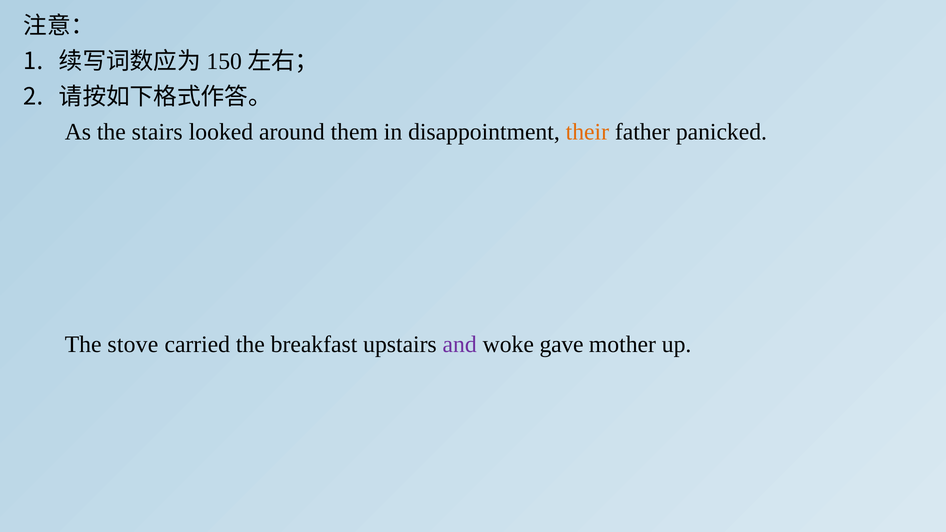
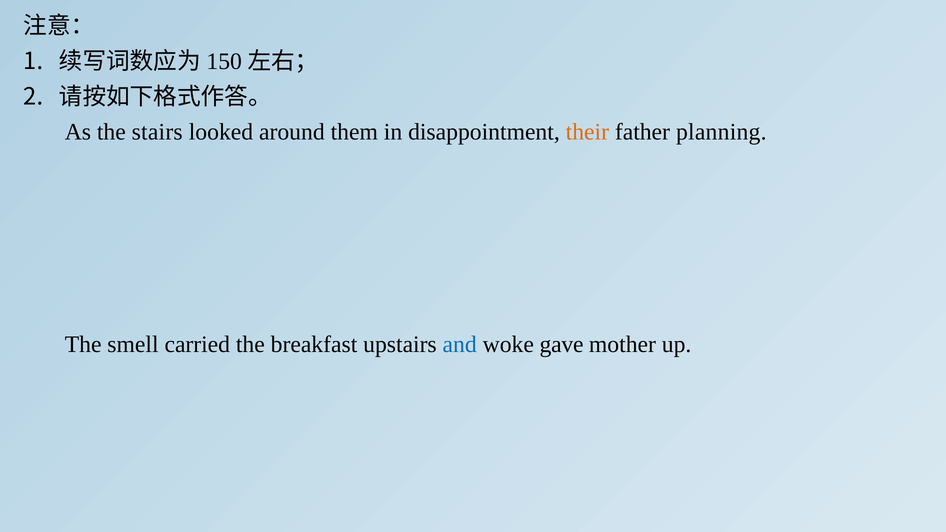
panicked: panicked -> planning (721, 132)
stove: stove -> smell (133, 344)
and colour: purple -> blue (460, 344)
